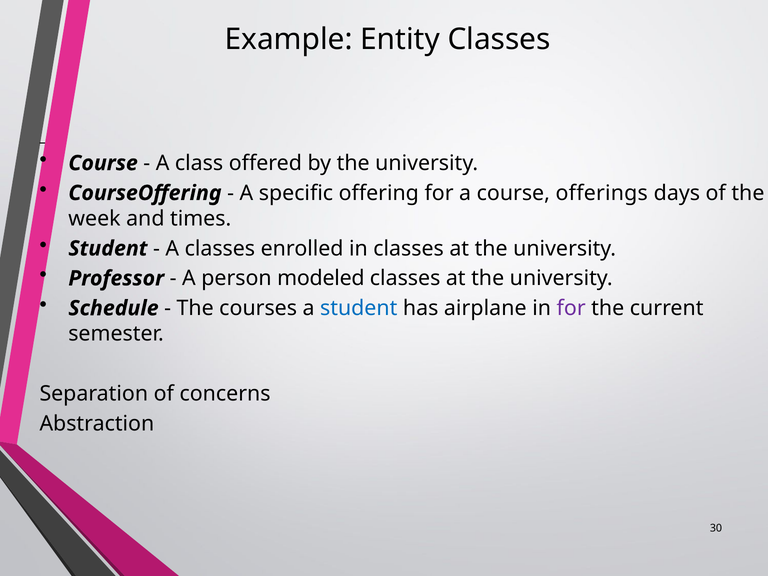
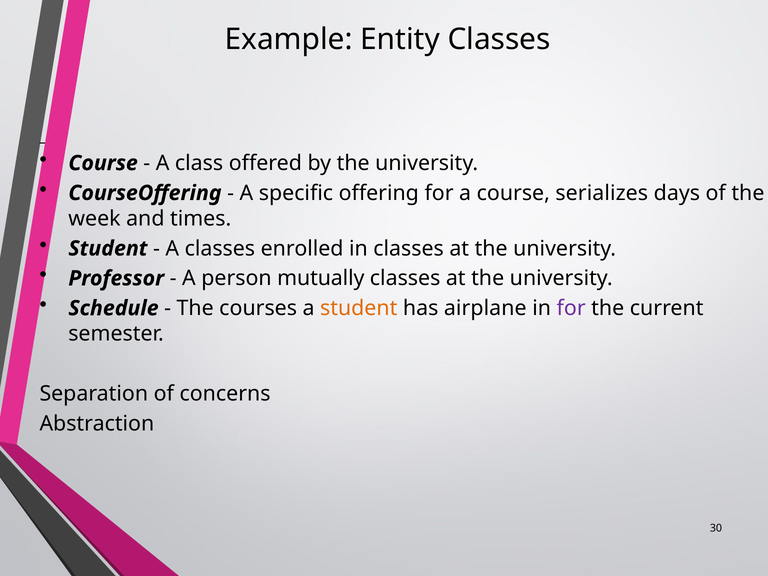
offerings: offerings -> serializes (602, 193)
modeled: modeled -> mutually (321, 278)
student colour: blue -> orange (359, 308)
